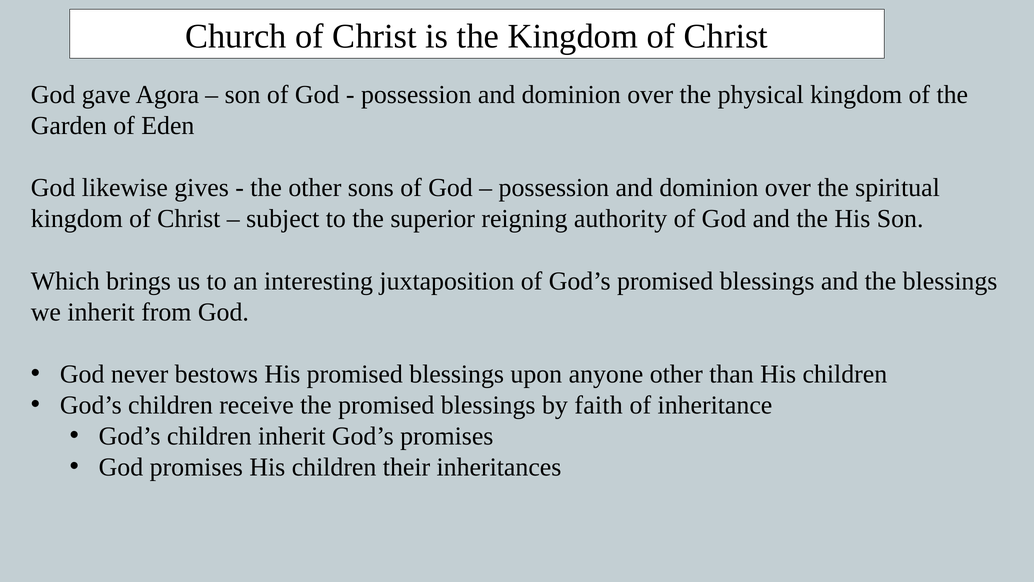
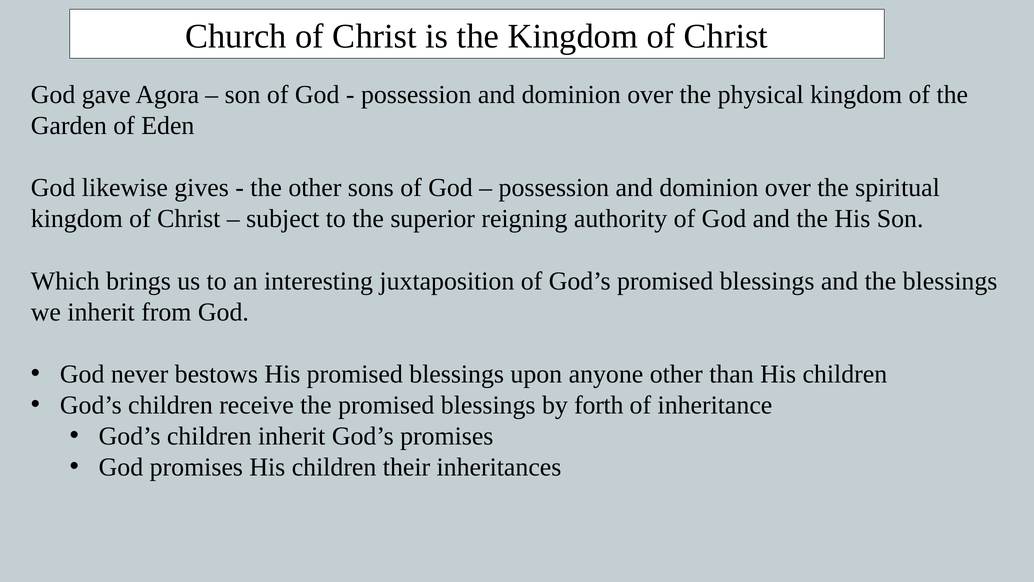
faith: faith -> forth (599, 405)
